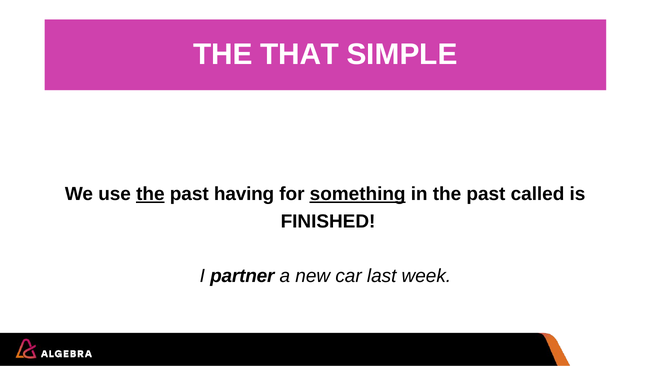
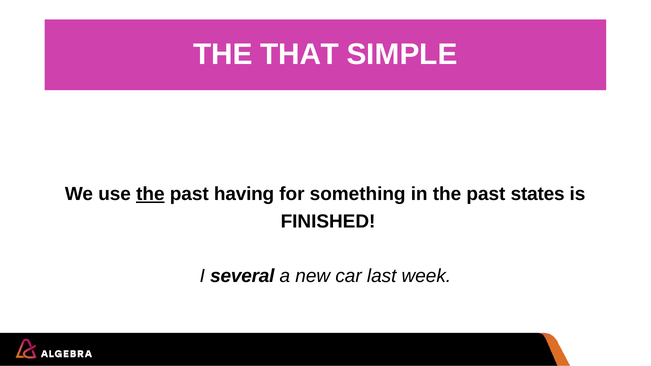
something underline: present -> none (358, 194)
called: called -> states (538, 194)
partner: partner -> several (242, 276)
